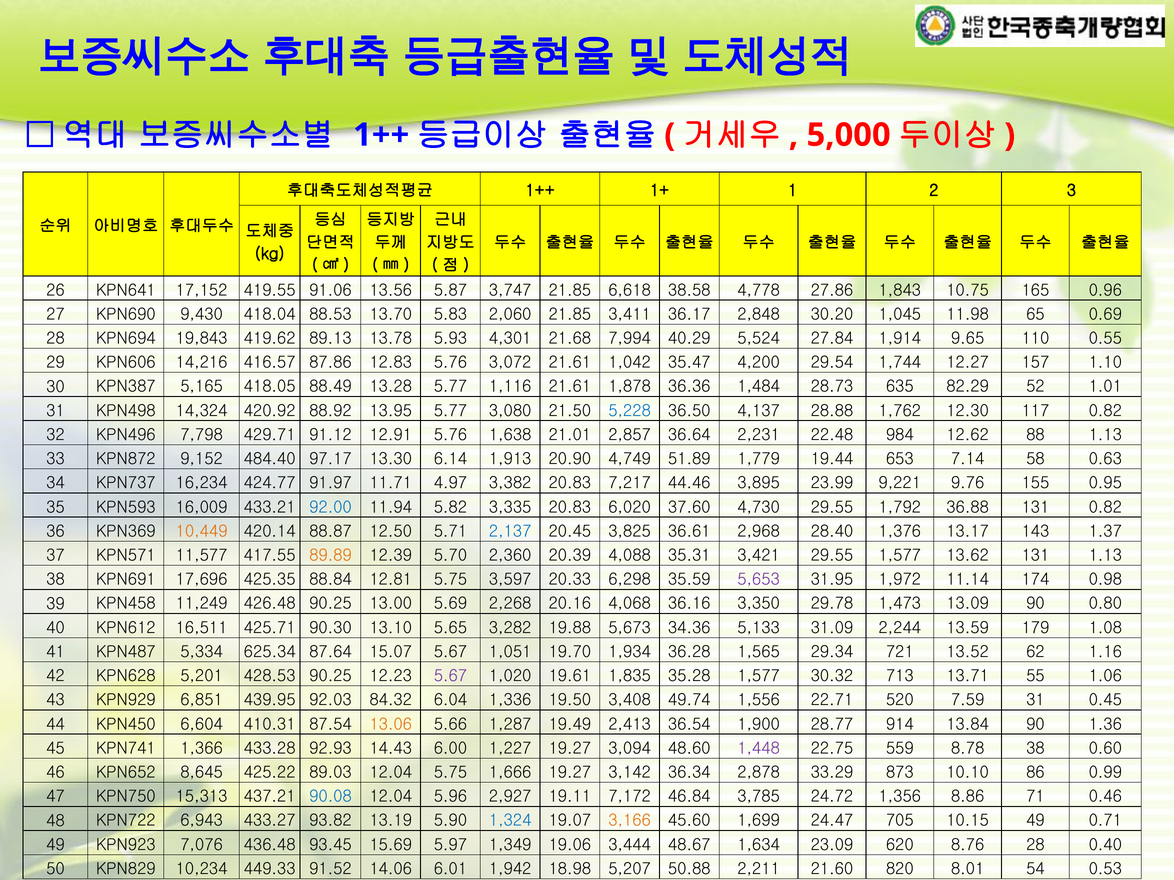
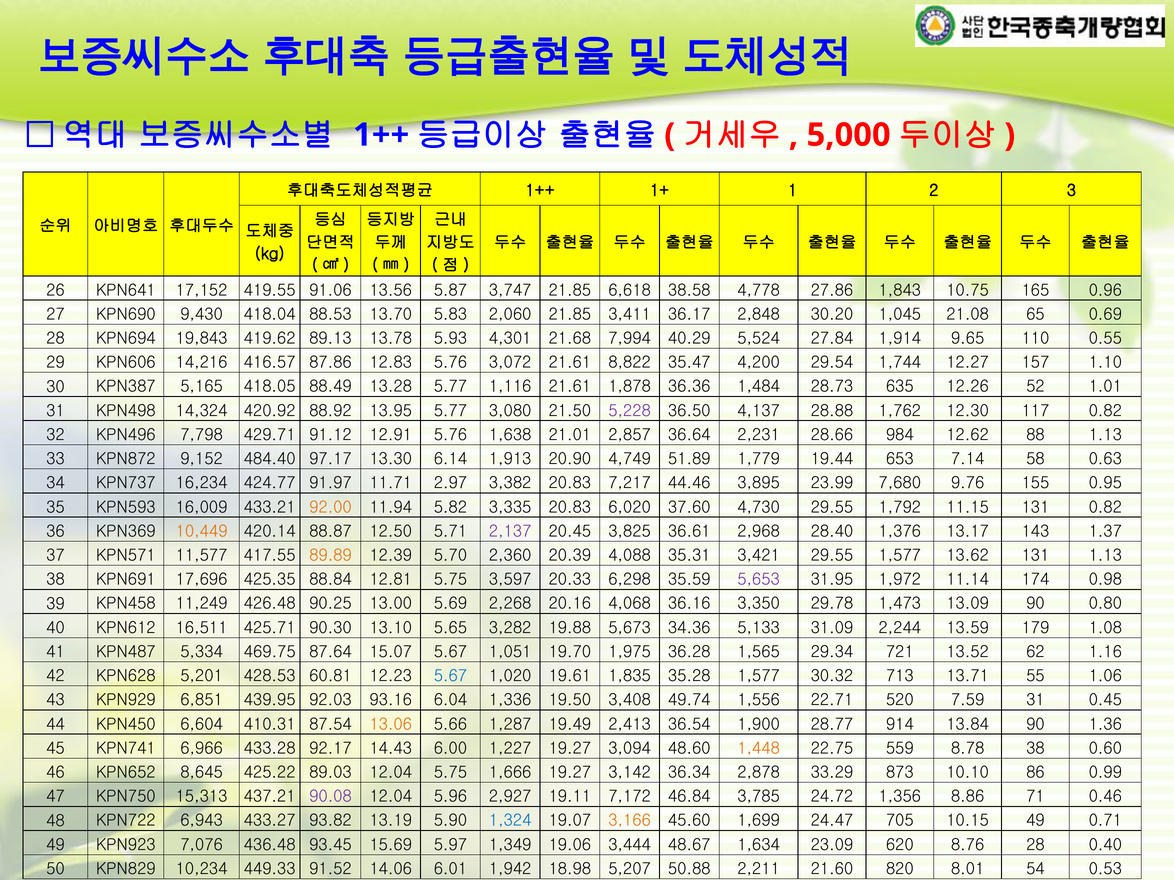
11.98: 11.98 -> 21.08 (968, 314)
1,042: 1,042 -> 8,822 (630, 363)
82.29: 82.29 -> 12.26 (968, 387)
5,228 colour: blue -> purple (630, 411)
22.48: 22.48 -> 28.66 (832, 435)
4.97: 4.97 -> 2.97 (450, 483)
9,221: 9,221 -> 7,680 (900, 483)
92.00 colour: blue -> orange (331, 507)
36.88: 36.88 -> 11.15 (968, 507)
2,137 colour: blue -> purple (510, 532)
625.34: 625.34 -> 469.75 (270, 652)
1,934: 1,934 -> 1,975 (630, 652)
428.53 90.25: 90.25 -> 60.81 (331, 676)
5.67 colour: purple -> blue (450, 676)
84.32: 84.32 -> 93.16 (391, 700)
1,366: 1,366 -> 6,966 (202, 749)
92.93: 92.93 -> 92.17 (331, 749)
1,448 colour: purple -> orange (759, 749)
90.08 colour: blue -> purple (331, 797)
